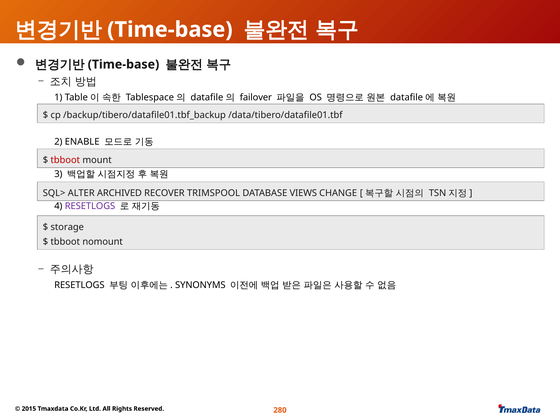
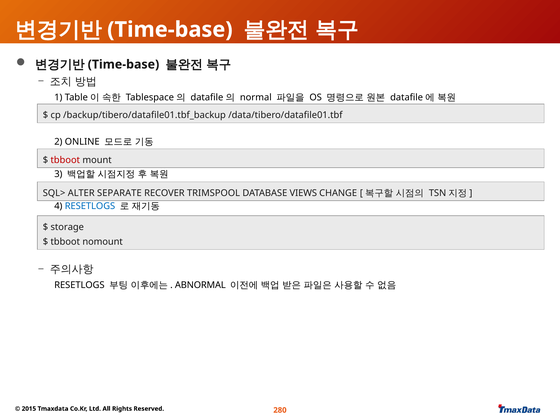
failover: failover -> normal (256, 97)
ENABLE: ENABLE -> ONLINE (82, 142)
ARCHIVED: ARCHIVED -> SEPARATE (119, 193)
RESETLOGS colour: purple -> blue (90, 206)
SYNONYMS: SYNONYMS -> ABNORMAL (200, 285)
